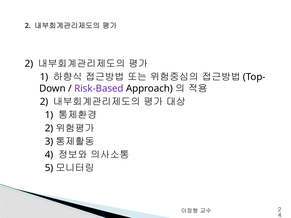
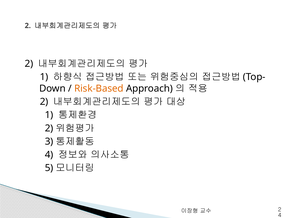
Risk-Based colour: purple -> orange (99, 89)
